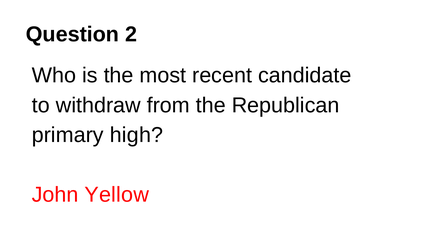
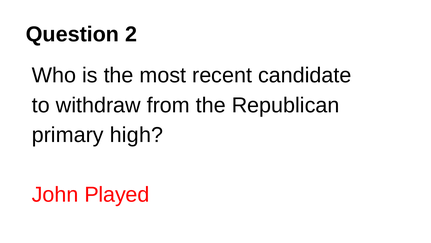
Yellow: Yellow -> Played (117, 194)
